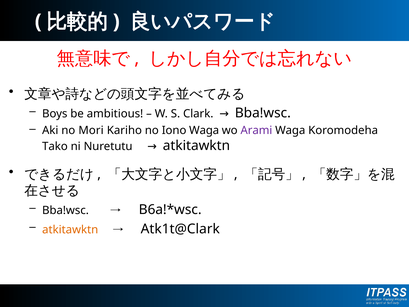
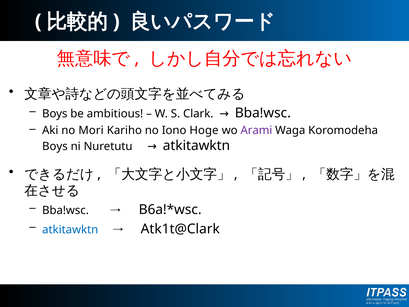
Iono Waga: Waga -> Hoge (204, 130)
Tako: Tako -> Boys (55, 146)
atkitawktn colour: orange -> blue (70, 229)
